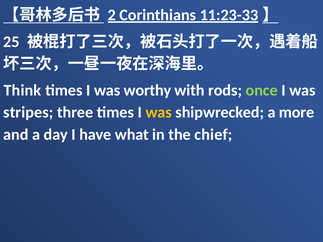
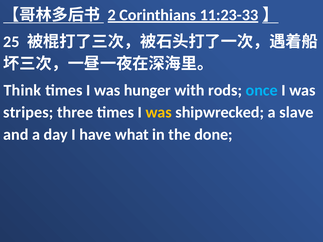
worthy: worthy -> hunger (147, 90)
once colour: light green -> light blue (262, 90)
more: more -> slave (296, 112)
chief: chief -> done (214, 135)
